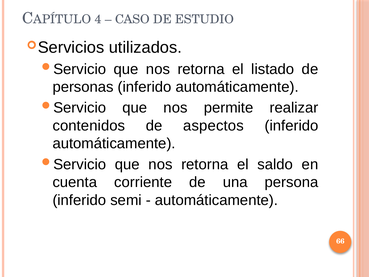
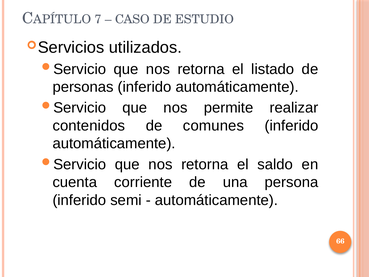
4: 4 -> 7 (98, 19)
aspectos: aspectos -> comunes (213, 126)
